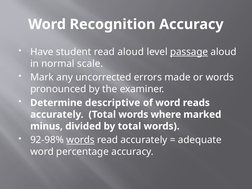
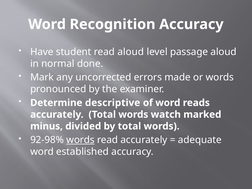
passage underline: present -> none (189, 52)
scale: scale -> done (90, 64)
where: where -> watch (166, 115)
percentage: percentage -> established (82, 152)
